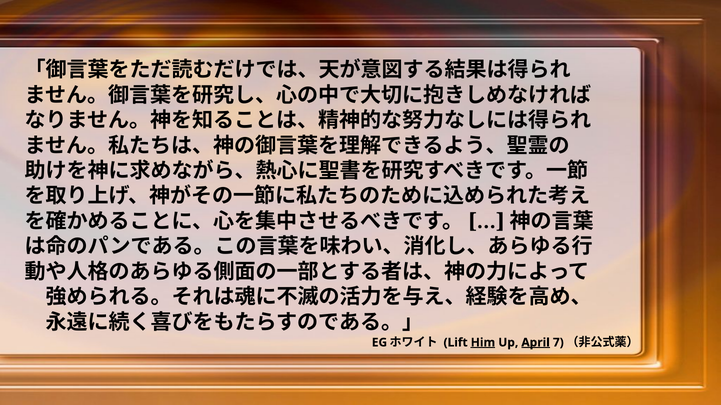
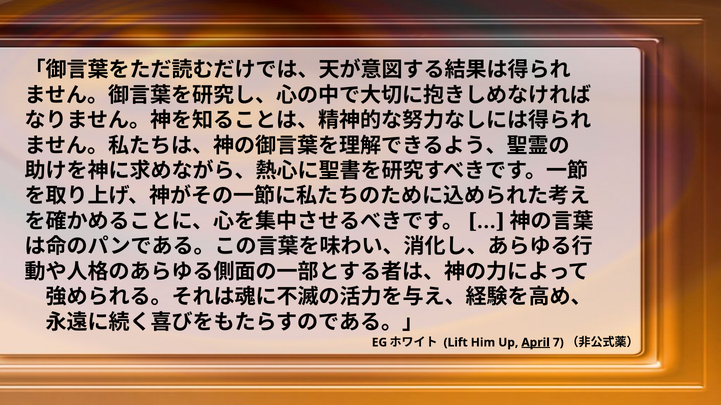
Him underline: present -> none (483, 343)
